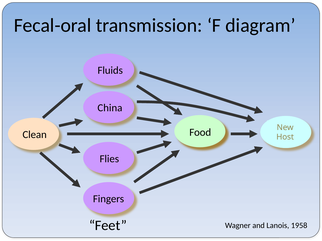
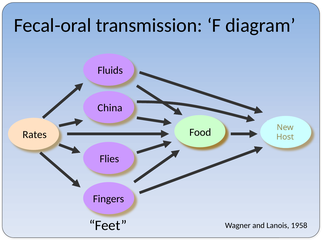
Clean: Clean -> Rates (35, 135)
